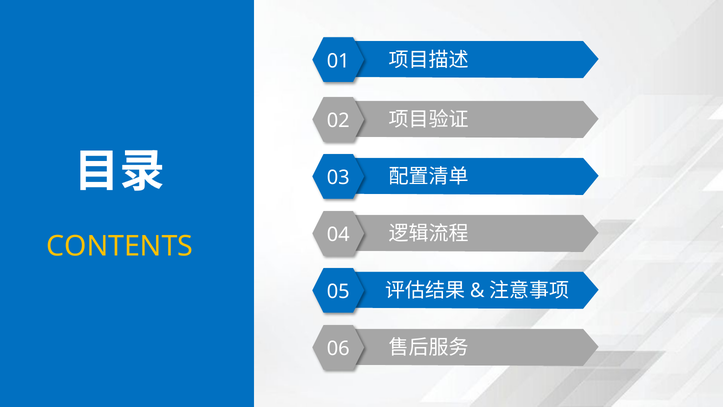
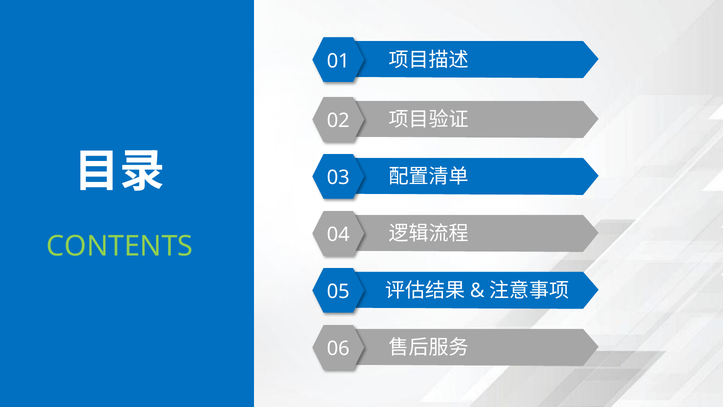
CONTENTS colour: yellow -> light green (120, 246)
